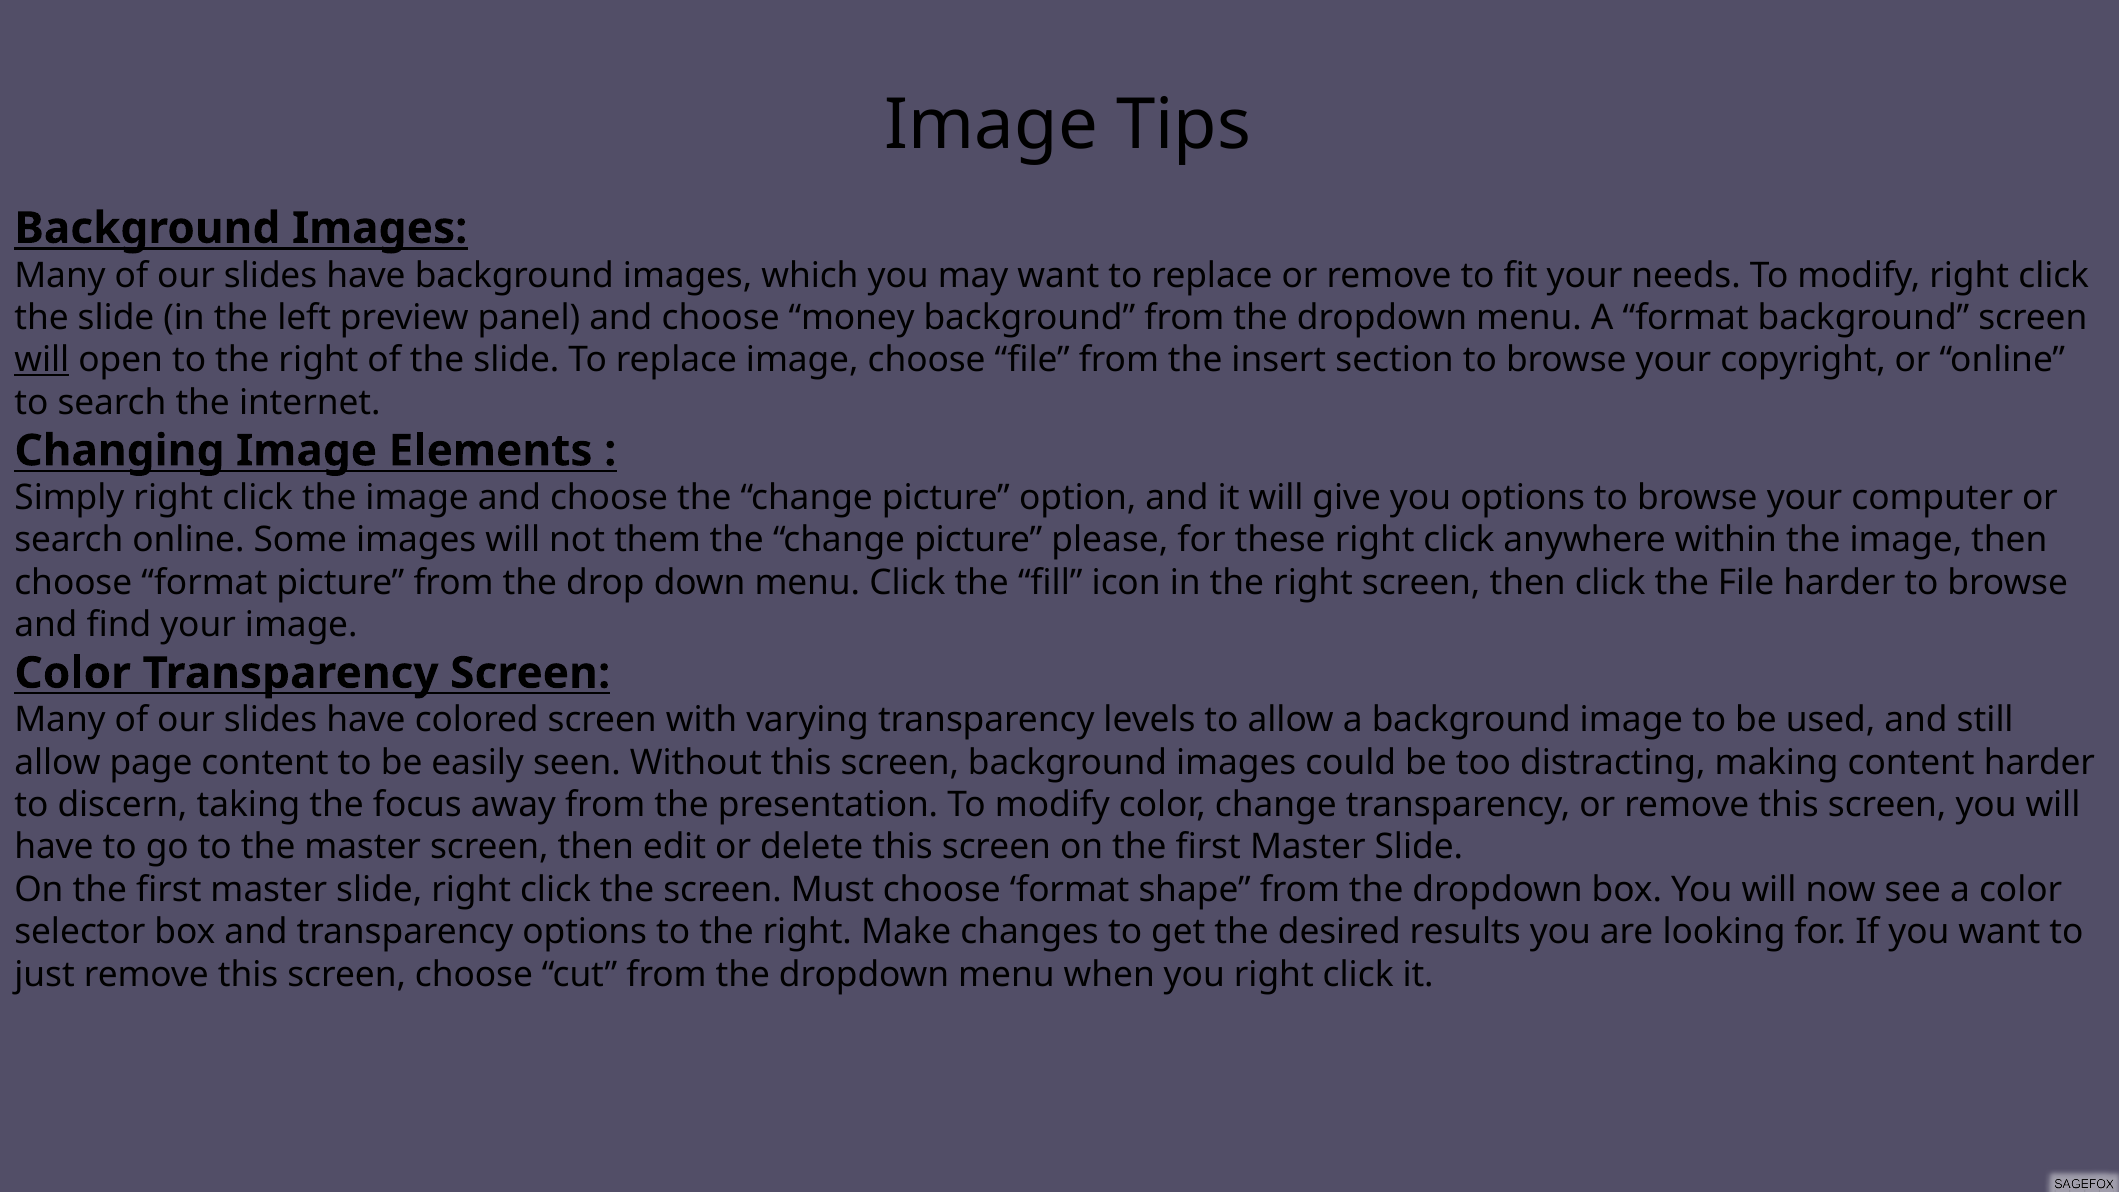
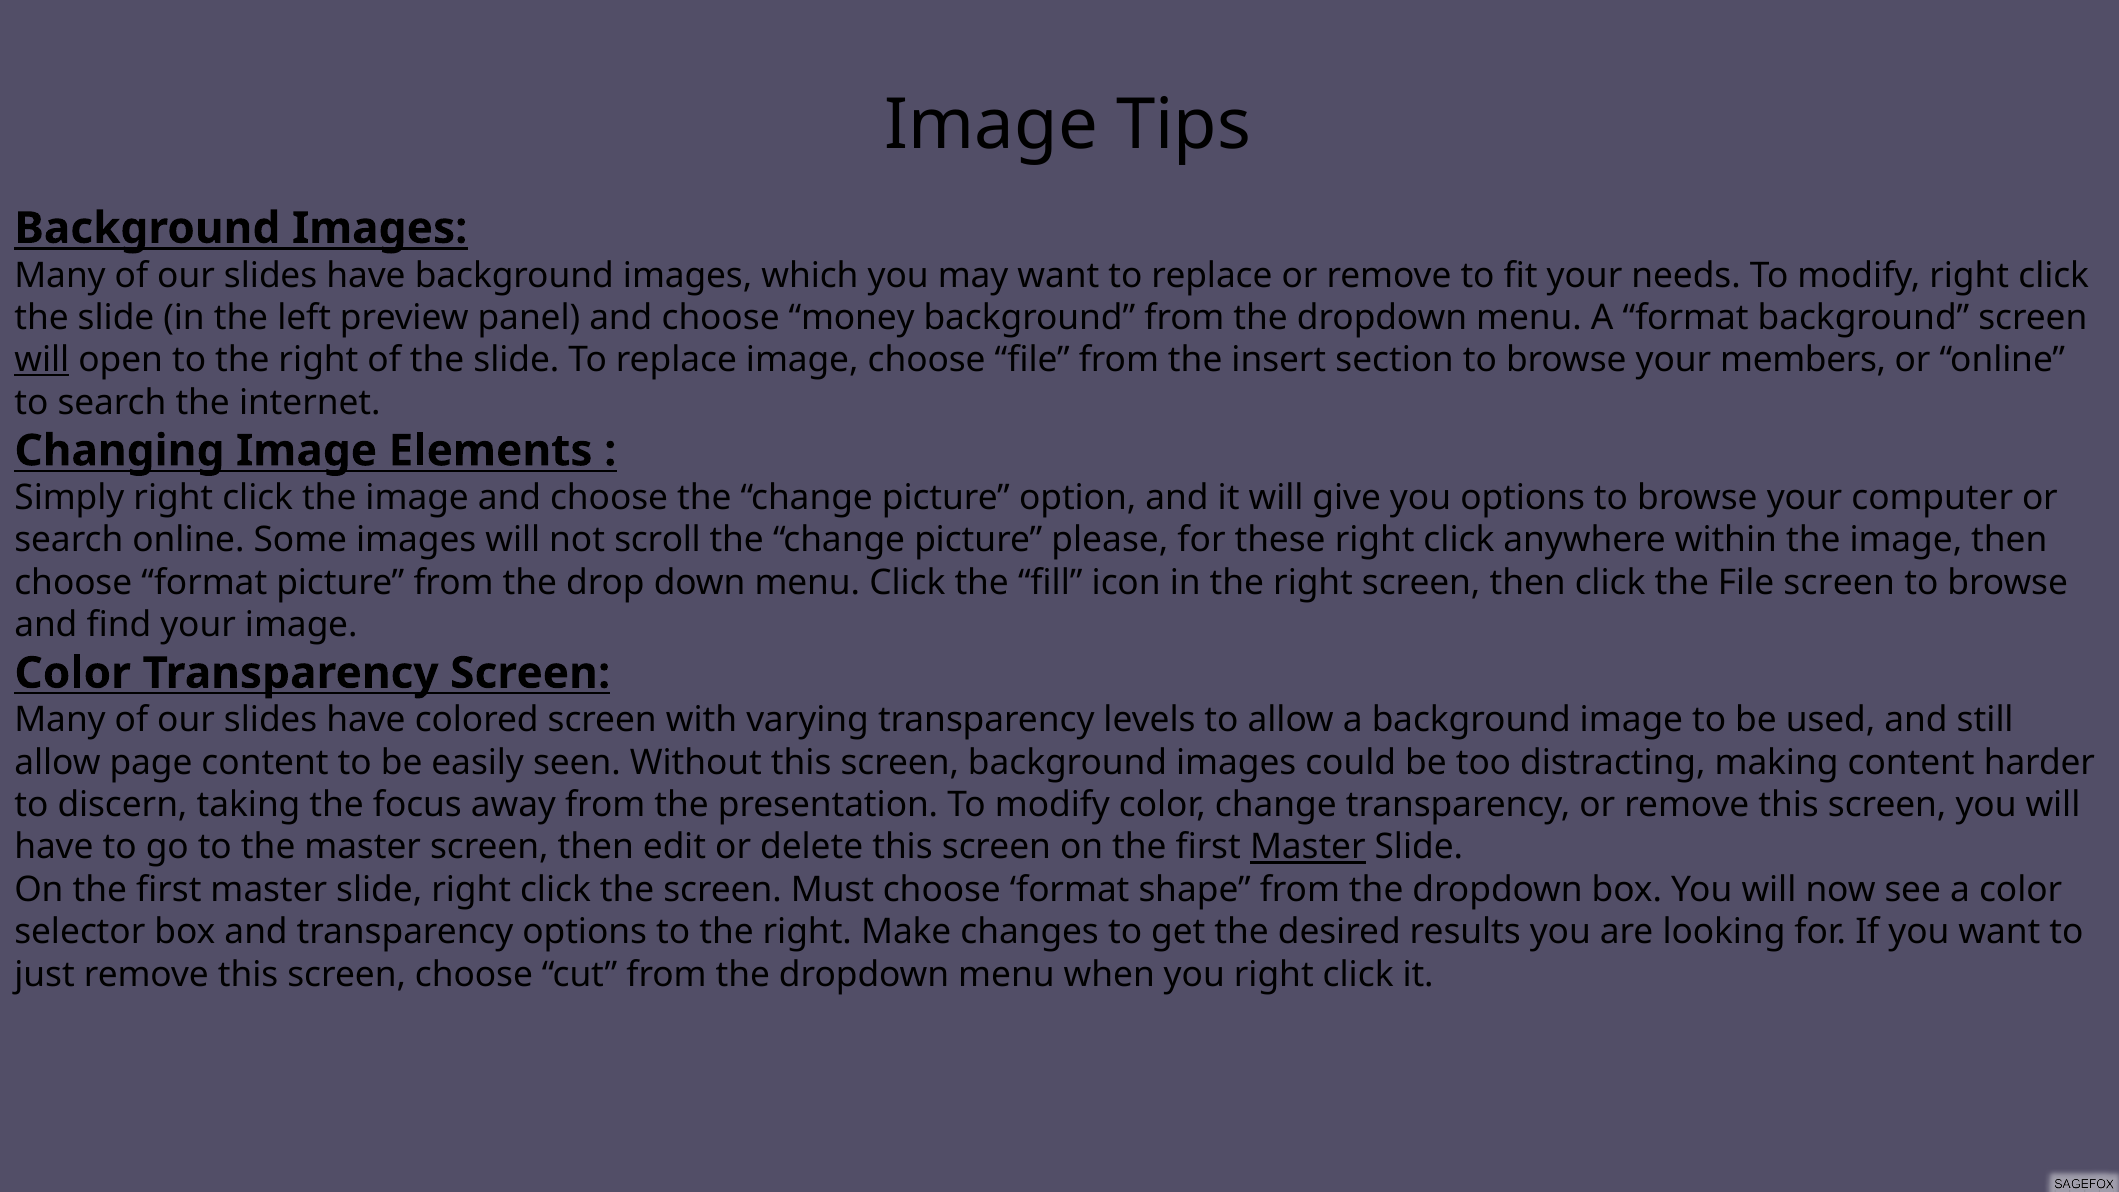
copyright: copyright -> members (1803, 360)
them: them -> scroll (658, 540)
File harder: harder -> screen (1839, 583)
Master underline: none -> present (1308, 847)
